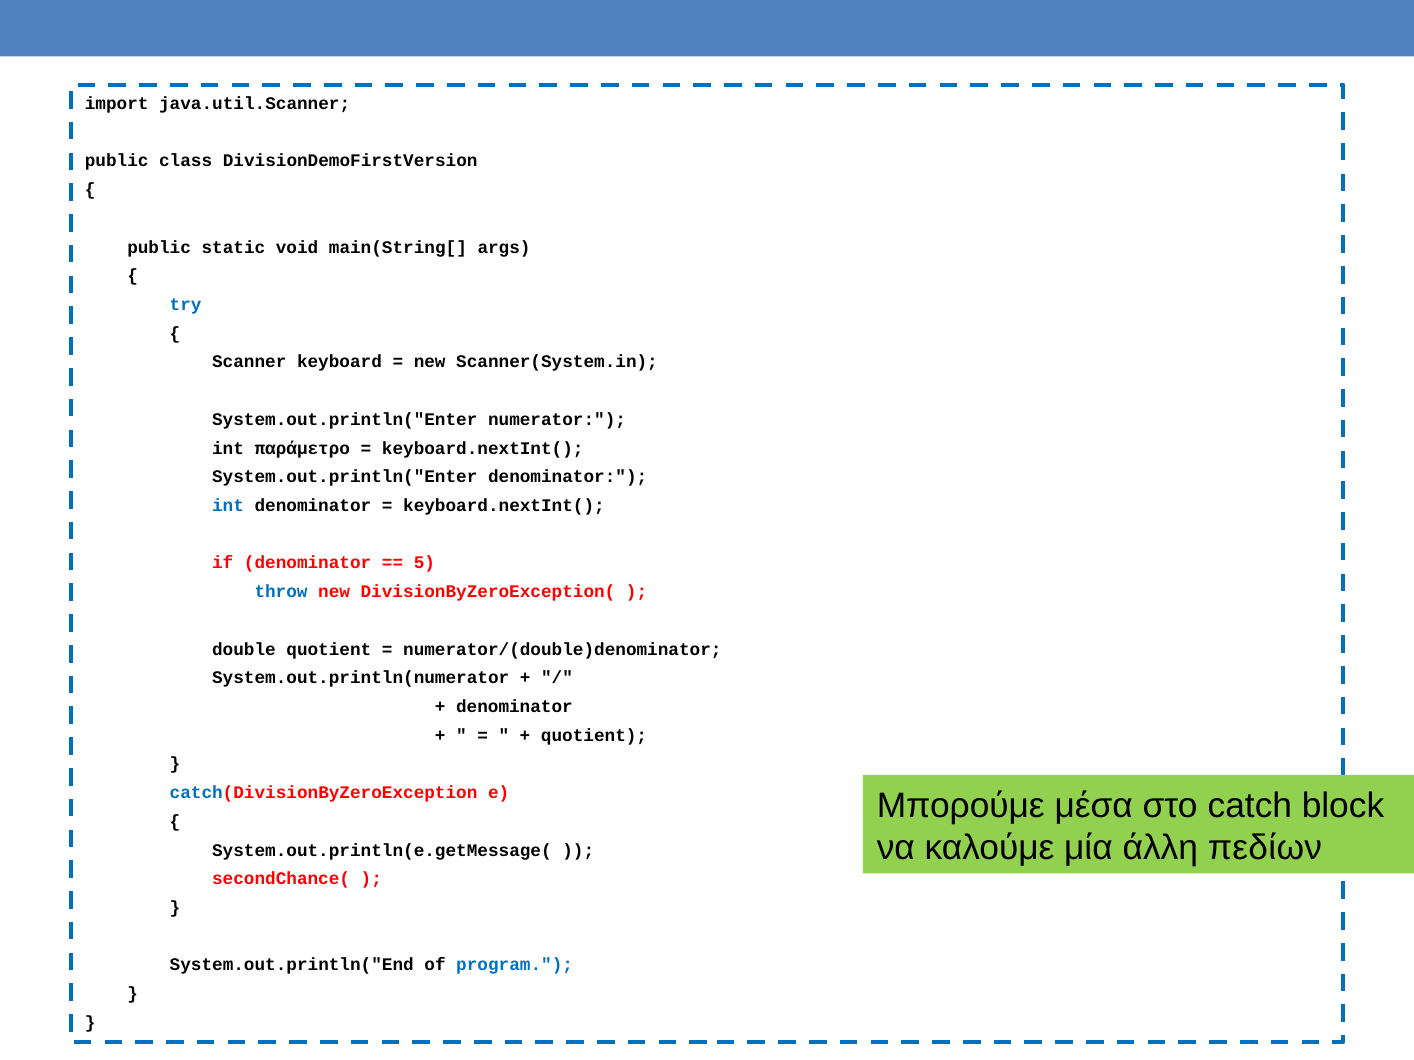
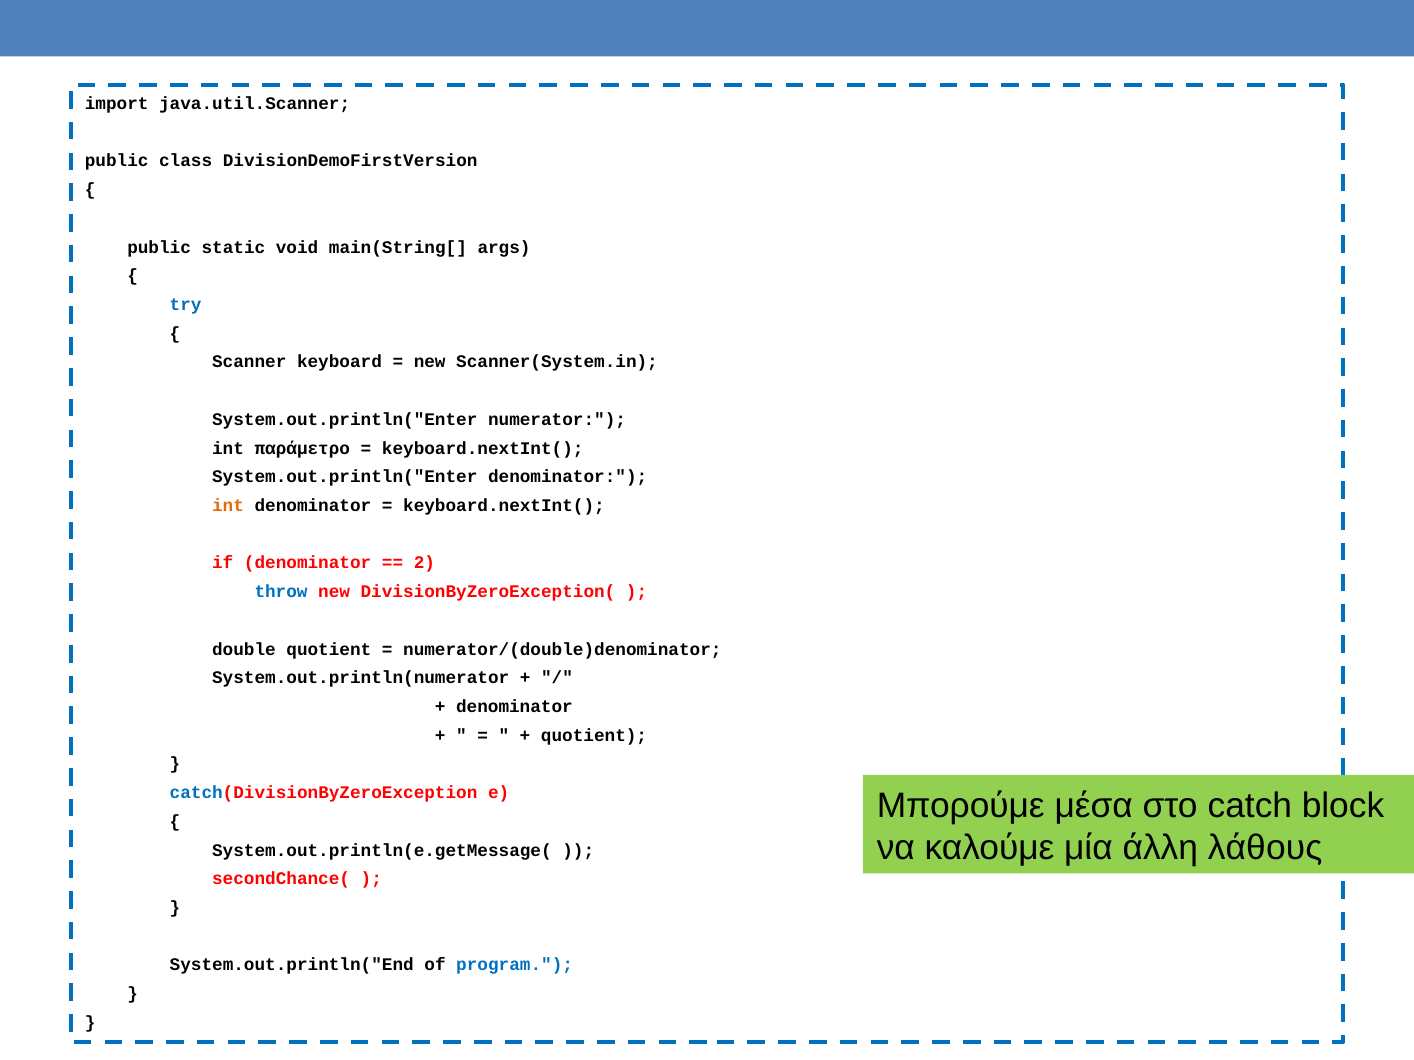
int colour: blue -> orange (228, 506)
5: 5 -> 2 (424, 563)
πεδίων: πεδίων -> λάθους (1265, 848)
